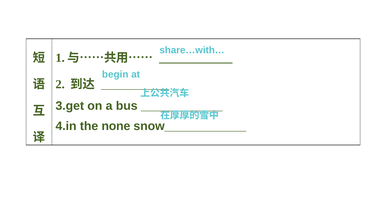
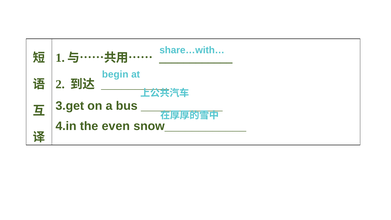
none: none -> even (116, 126)
